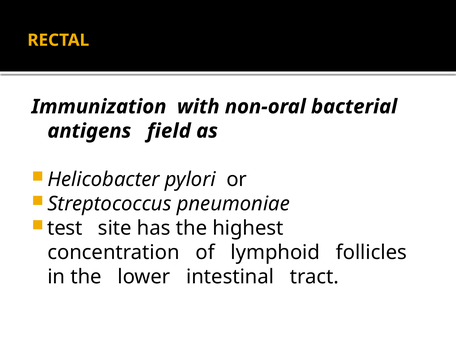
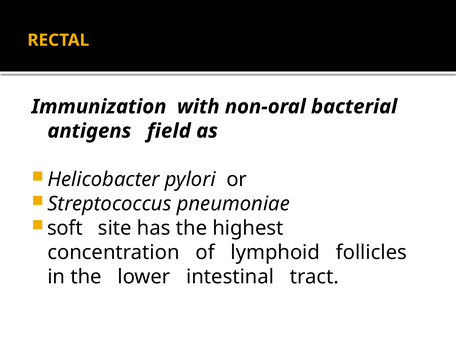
test: test -> soft (65, 228)
